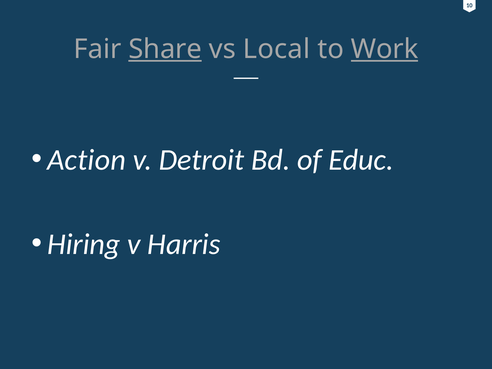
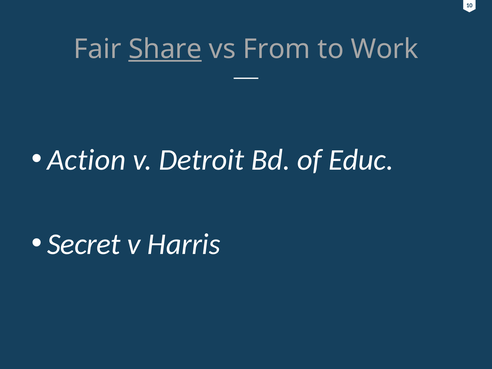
Local: Local -> From (277, 49)
Work underline: present -> none (385, 49)
Hiring: Hiring -> Secret (84, 244)
